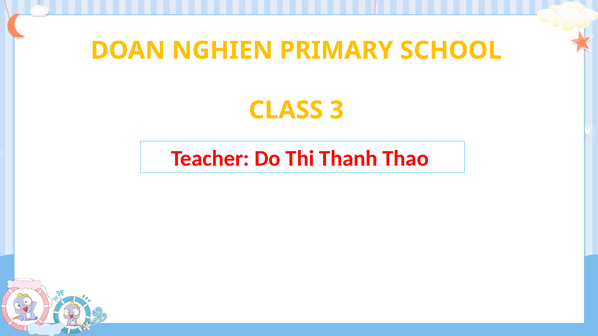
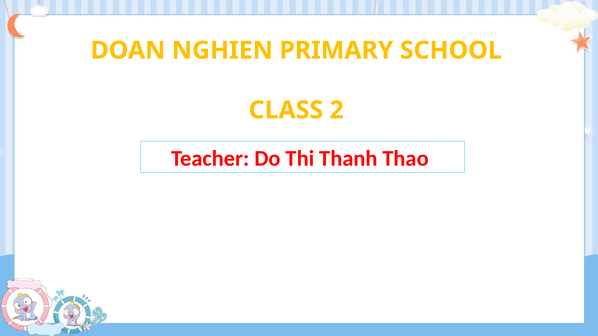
3: 3 -> 2 (337, 110)
